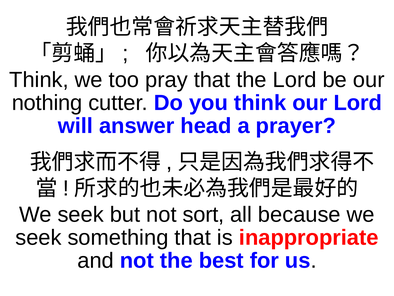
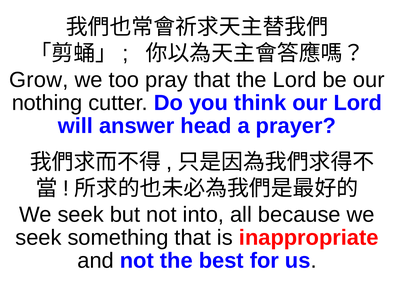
Think: Think -> Grow (39, 80)
sort: sort -> into (203, 214)
